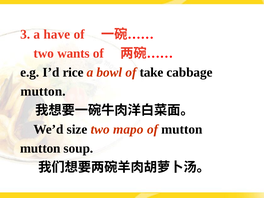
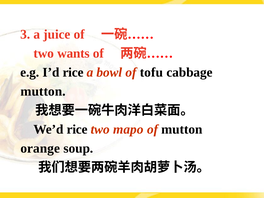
have: have -> juice (57, 34)
take: take -> tofu (151, 72)
We’d size: size -> rice (77, 129)
mutton: mutton -> orange (40, 148)
